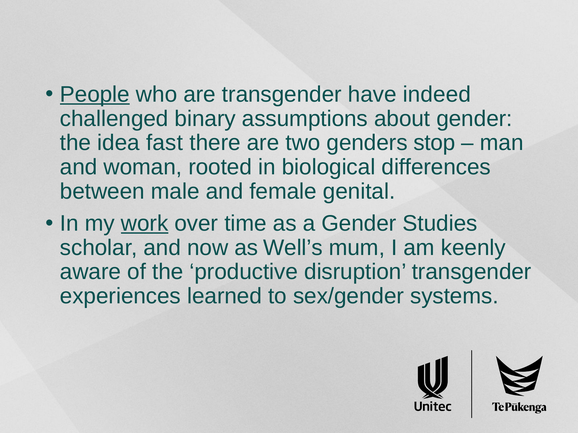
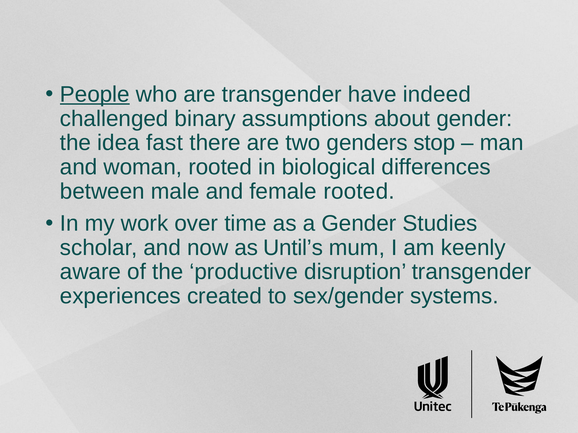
female genital: genital -> rooted (359, 191)
work underline: present -> none (145, 224)
Well’s: Well’s -> Until’s (293, 248)
learned: learned -> created (225, 296)
